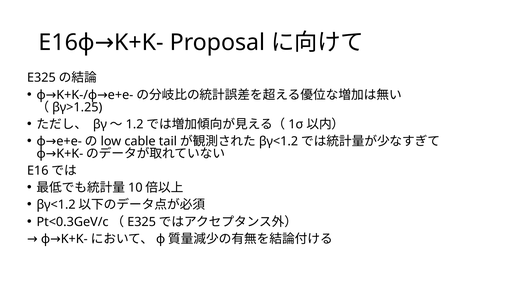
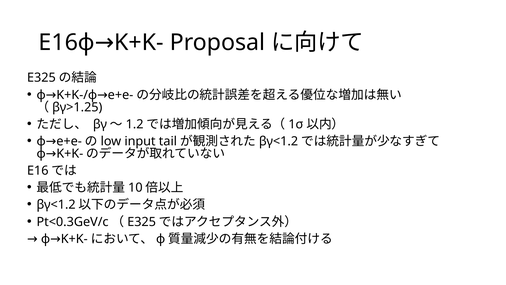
cable: cable -> input (140, 141)
